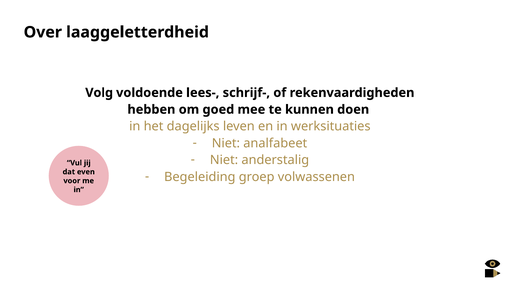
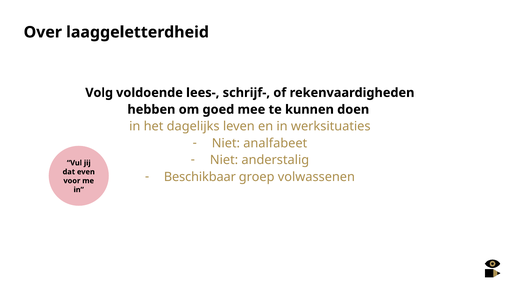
Begeleiding: Begeleiding -> Beschikbaar (200, 177)
